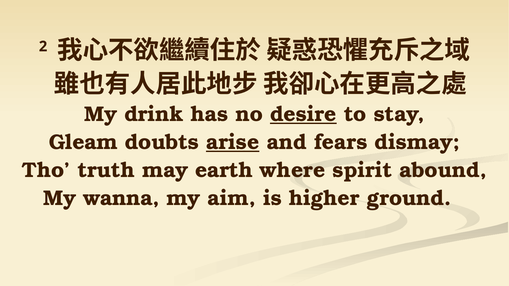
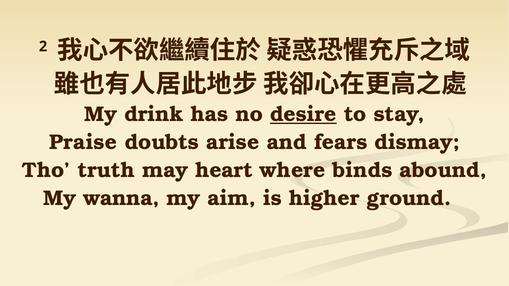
Gleam: Gleam -> Praise (83, 142)
arise underline: present -> none (233, 142)
earth: earth -> heart (224, 170)
spirit: spirit -> binds (362, 170)
